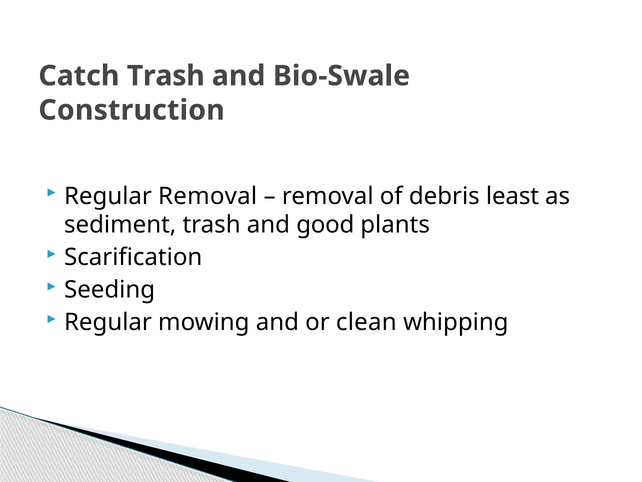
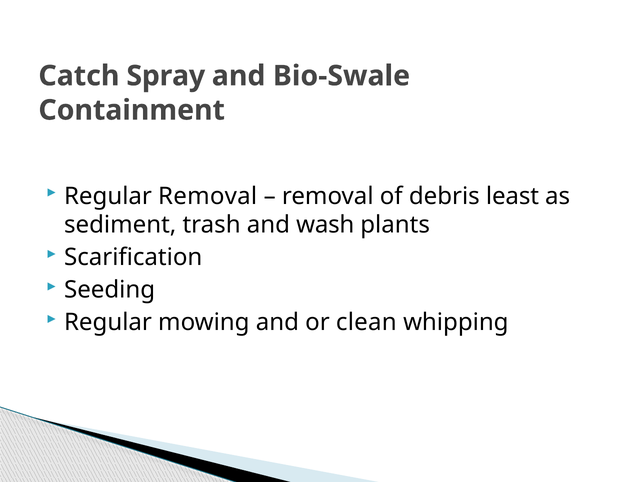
Catch Trash: Trash -> Spray (166, 76)
Construction: Construction -> Containment (132, 110)
good: good -> wash (325, 225)
